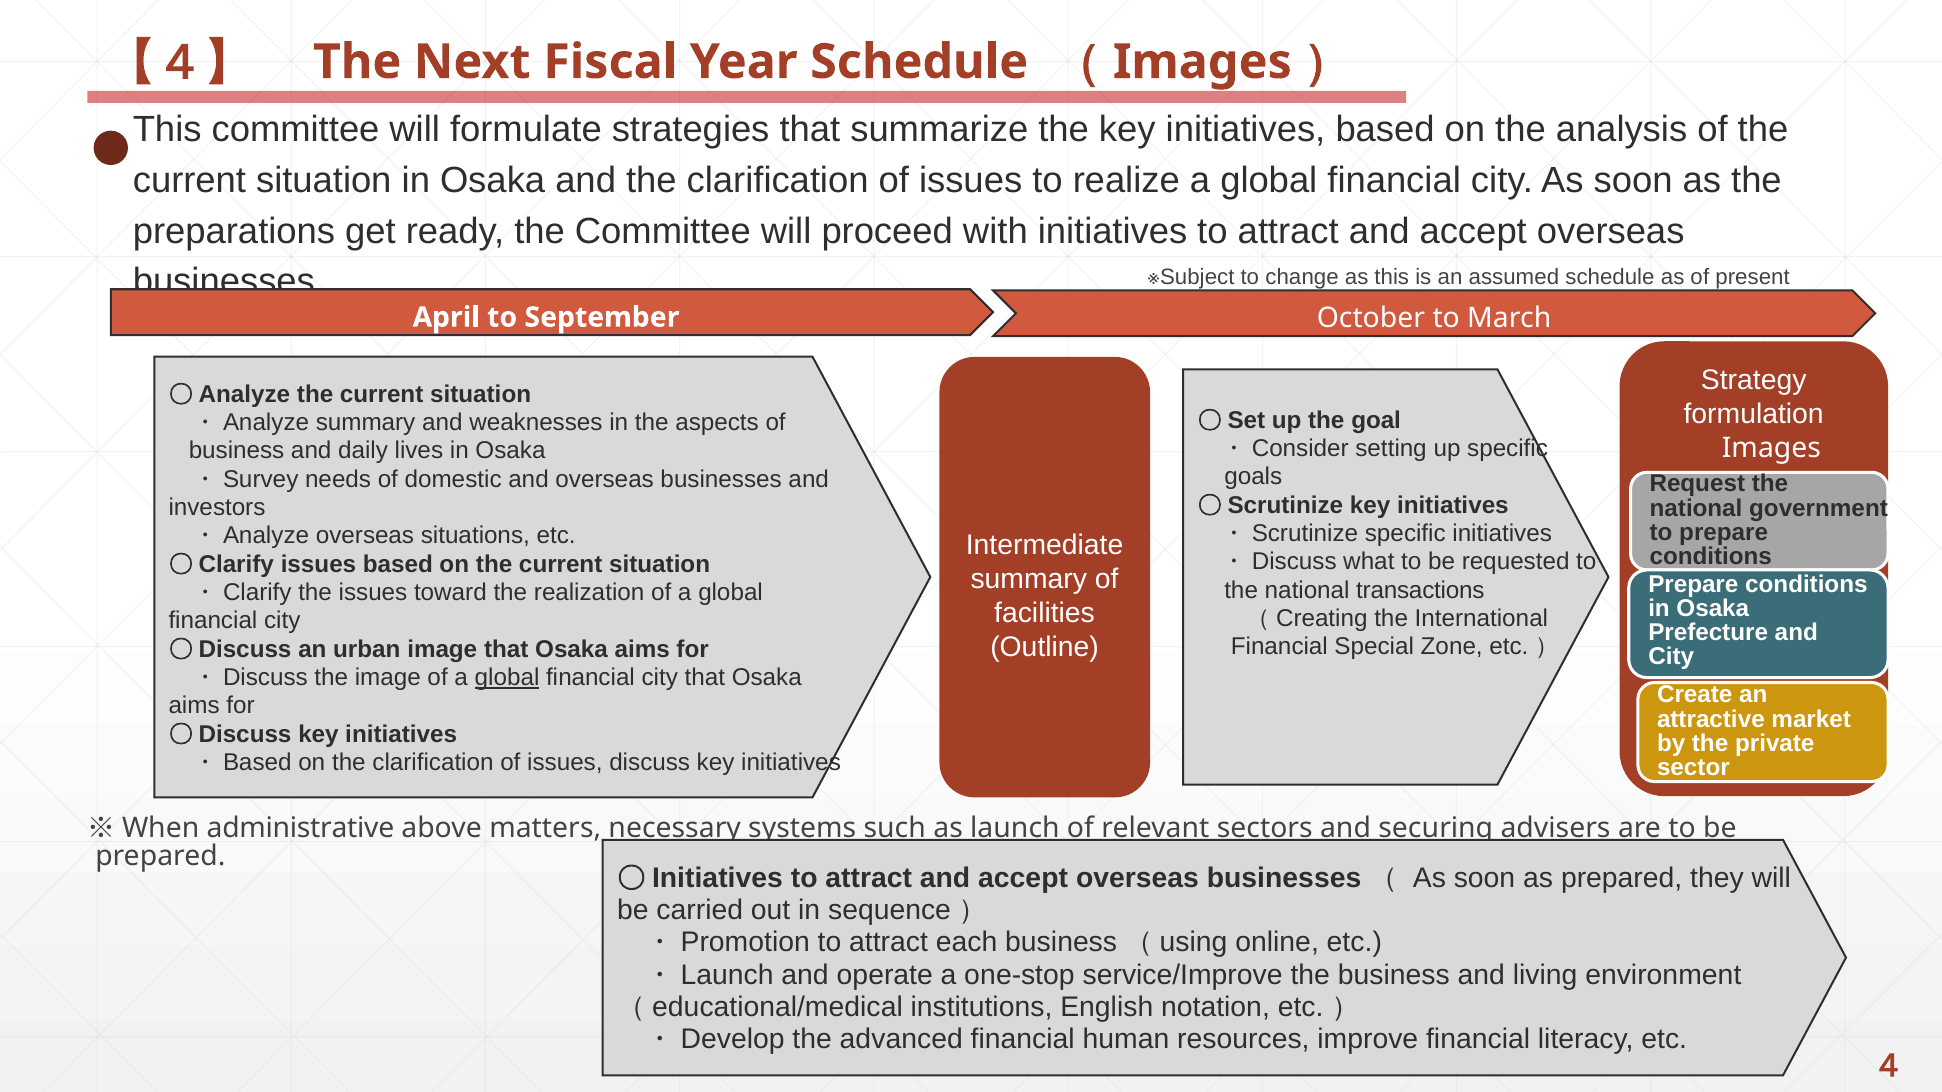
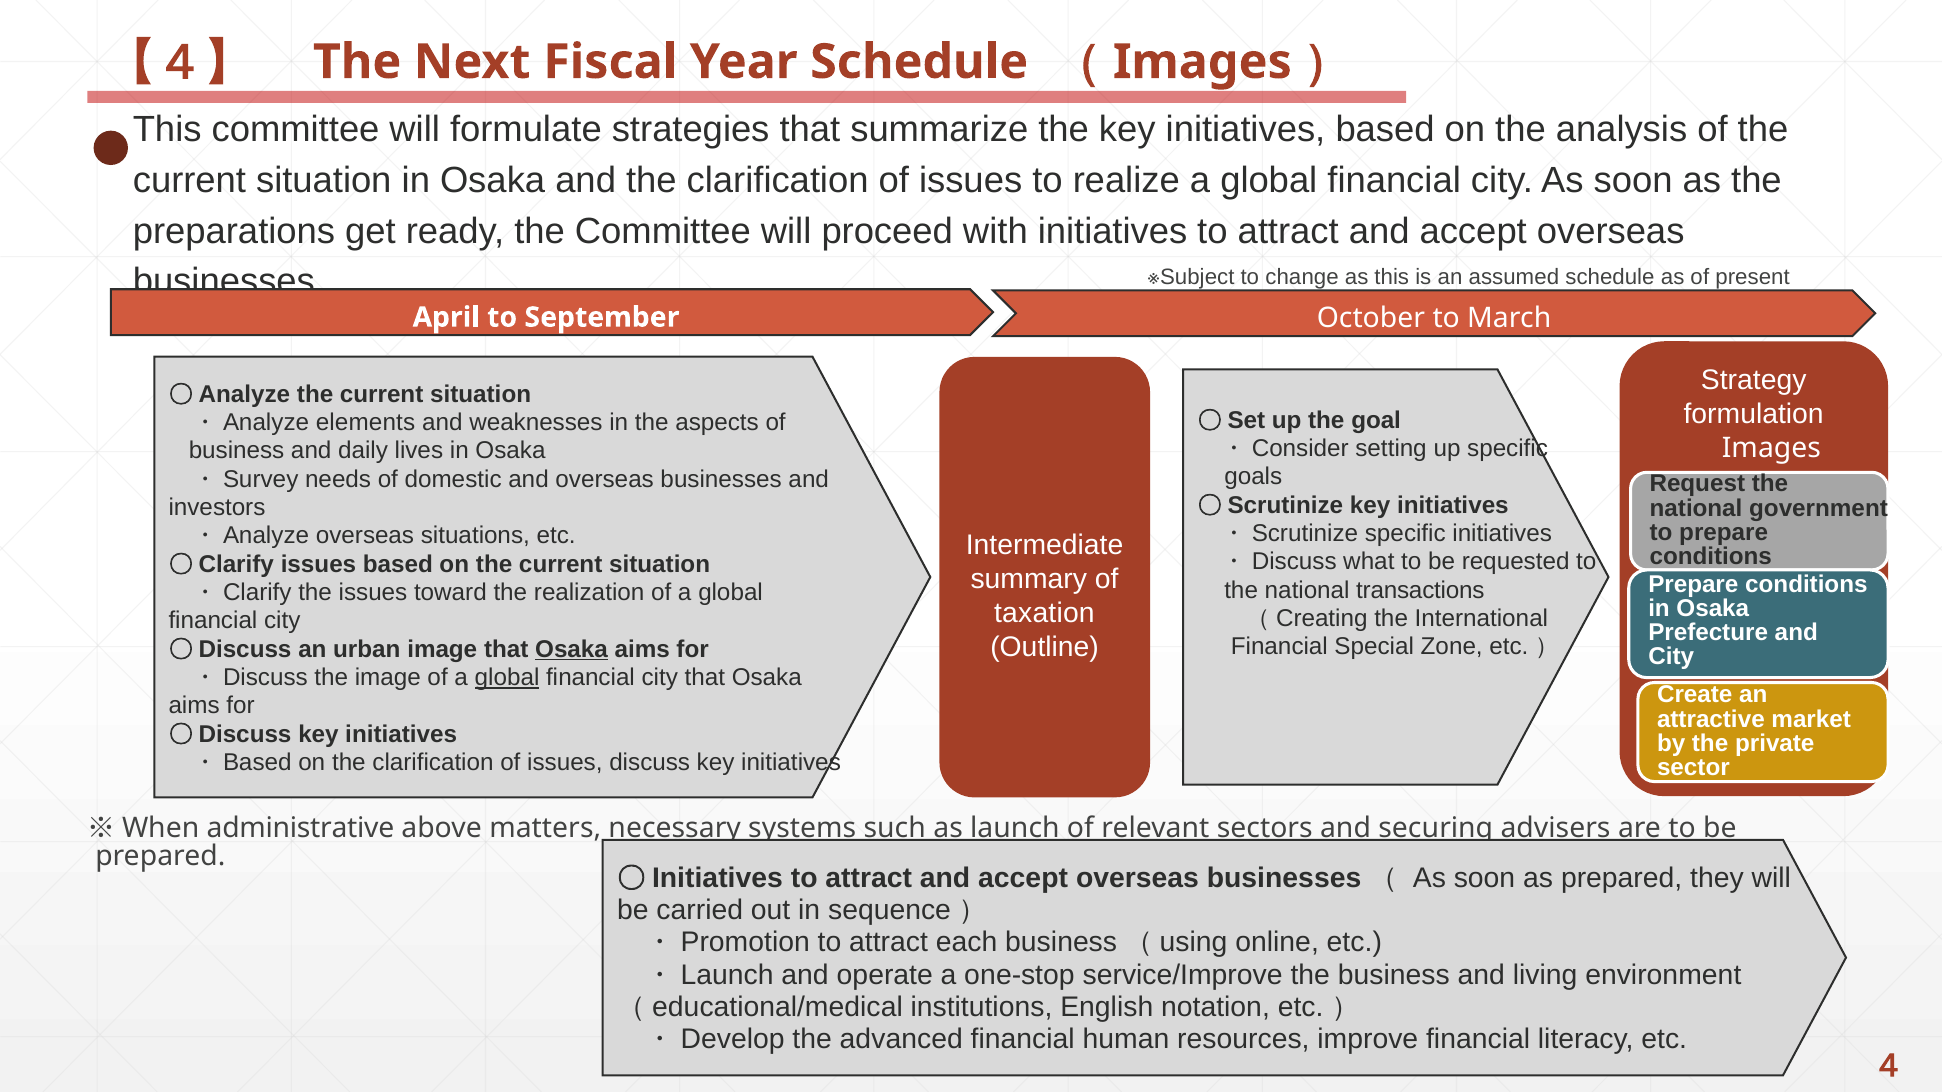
summary: summary -> elements (365, 423)
facilities: facilities -> taxation (1044, 613)
Osaka underline: none -> present (572, 649)
